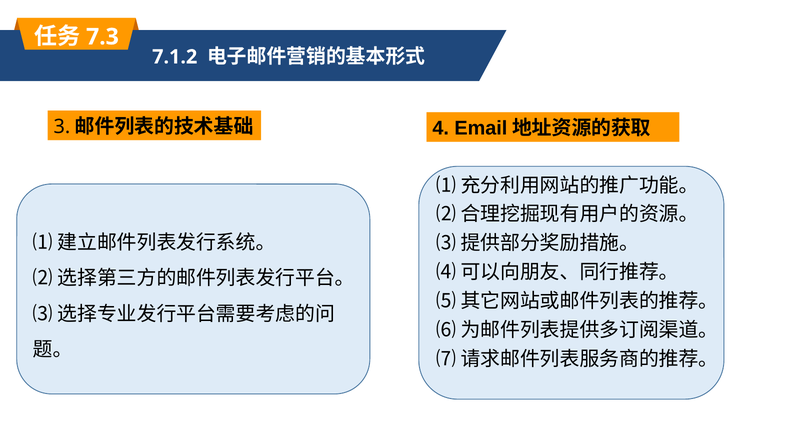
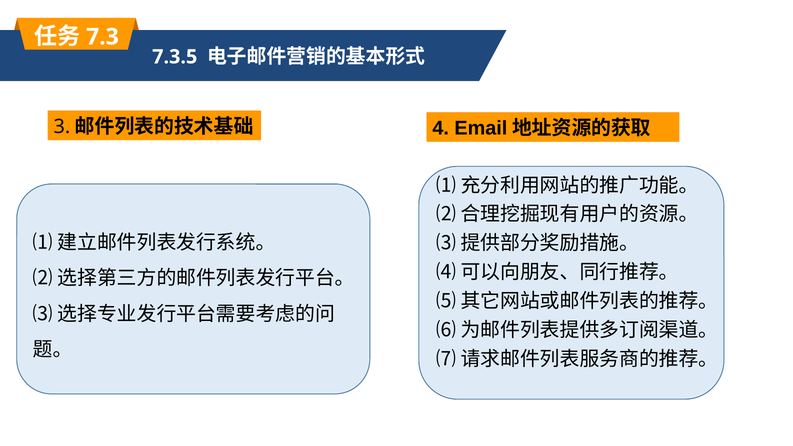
7.1.2: 7.1.2 -> 7.3.5 (175, 57)
